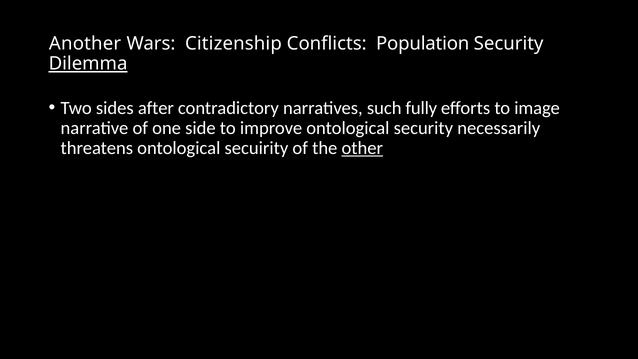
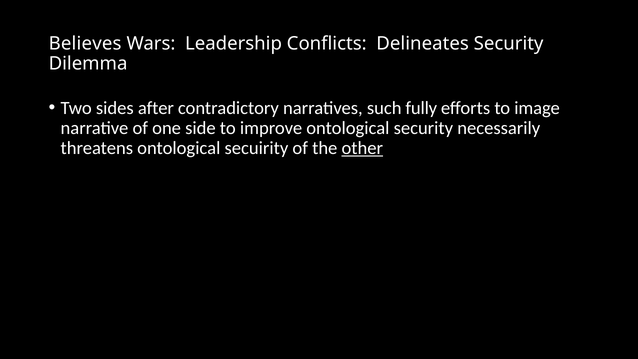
Another: Another -> Believes (85, 44)
Citizenship: Citizenship -> Leadership (233, 44)
Population: Population -> Delineates (423, 44)
Dilemma underline: present -> none (88, 64)
